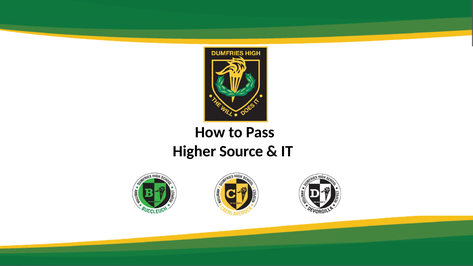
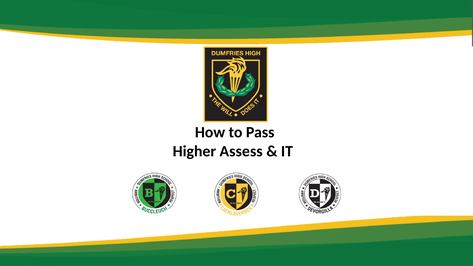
Source: Source -> Assess (241, 151)
